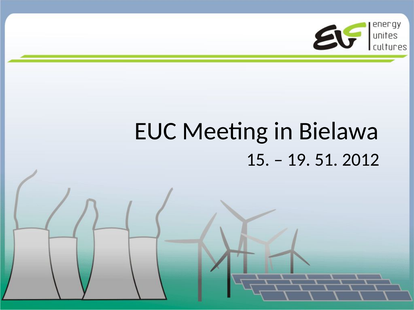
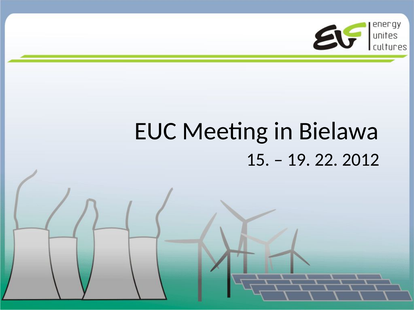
51: 51 -> 22 (326, 160)
